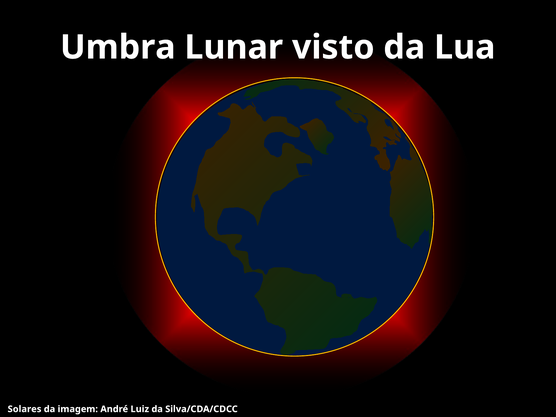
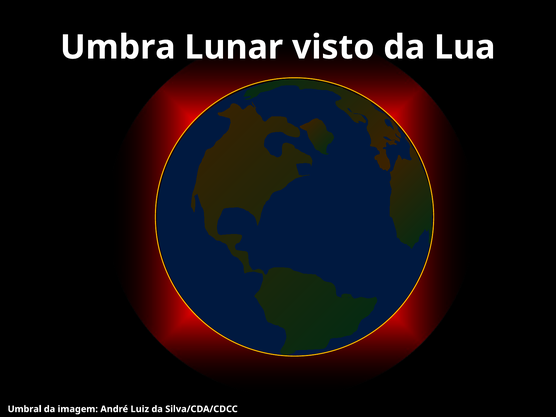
Solares: Solares -> Umbral (25, 409)
